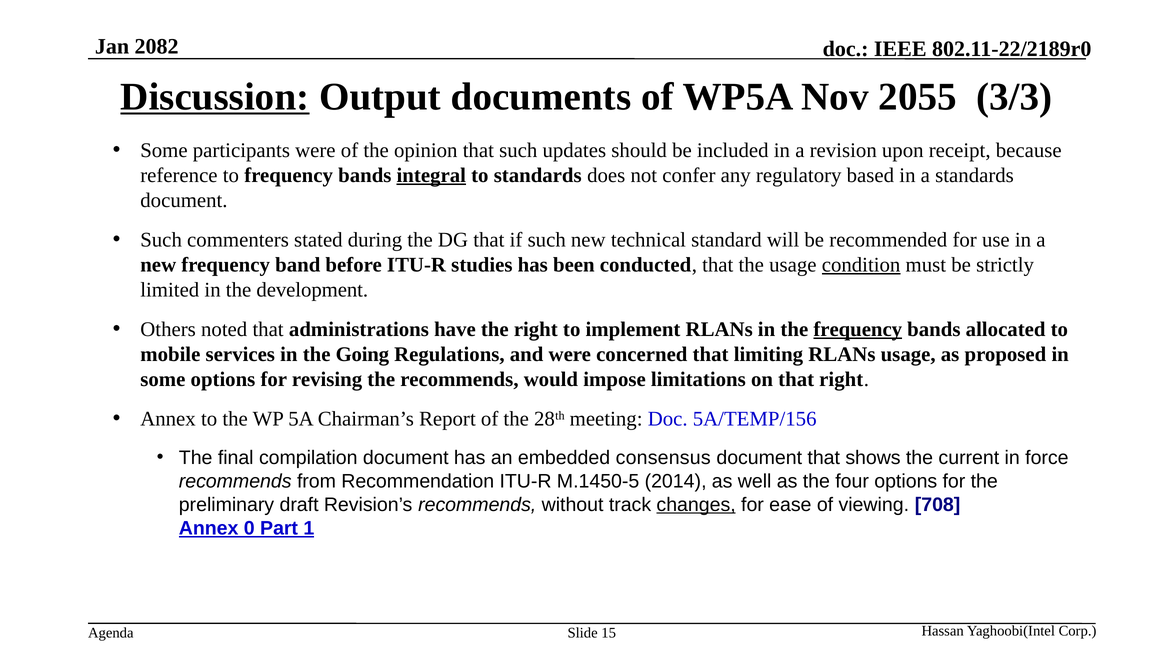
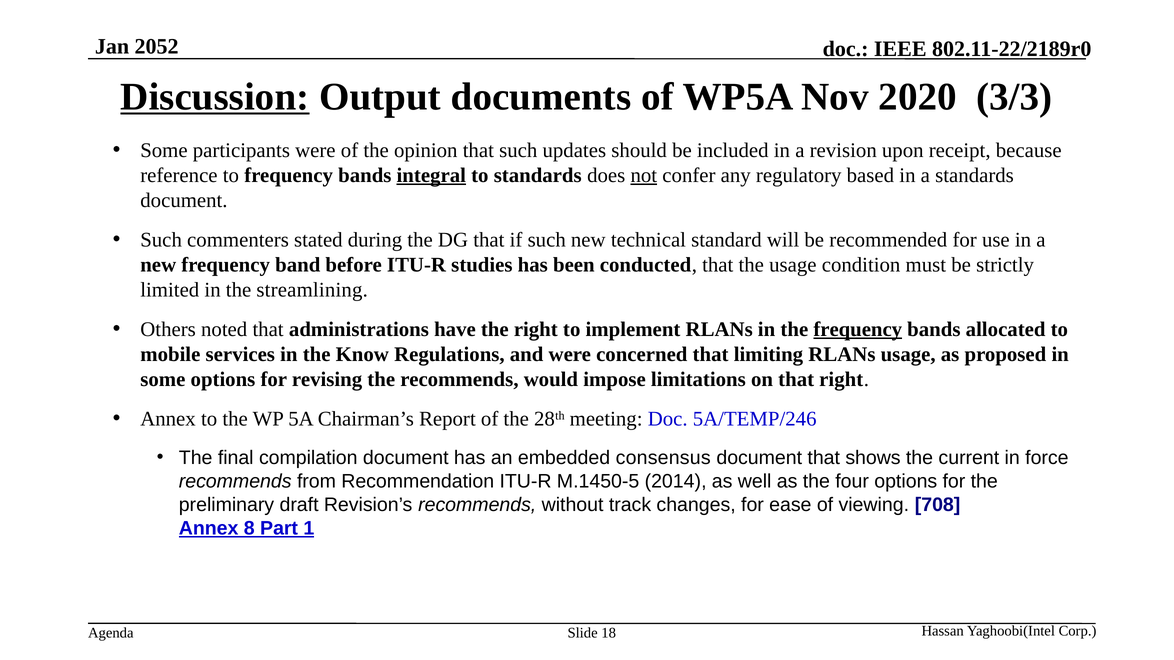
2082: 2082 -> 2052 (157, 46)
2055: 2055 -> 2020 (918, 97)
not underline: none -> present (644, 175)
condition underline: present -> none (861, 265)
development: development -> streamlining (312, 290)
Going: Going -> Know (362, 355)
5A/TEMP/156: 5A/TEMP/156 -> 5A/TEMP/246 (755, 419)
changes underline: present -> none (696, 505)
0: 0 -> 8 (249, 528)
15: 15 -> 18 (609, 633)
